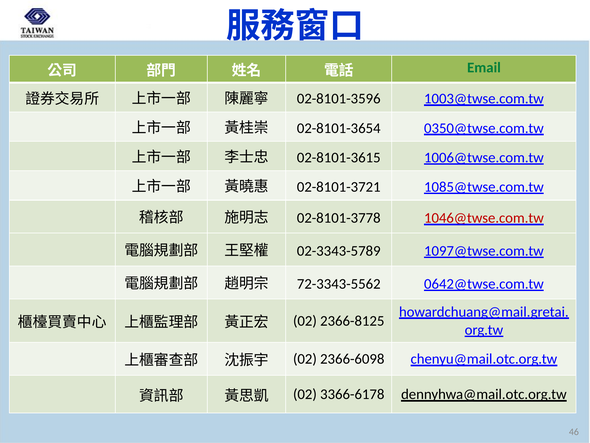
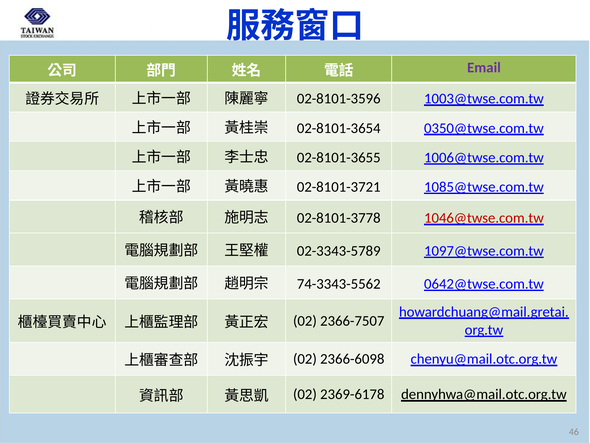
Email colour: green -> purple (484, 67)
02-8101-3615: 02-8101-3615 -> 02-8101-3655 (339, 157)
72-3343-5562: 72-3343-5562 -> 74-3343-5562 (339, 284)
2366-8125: 2366-8125 -> 2366-7507 (352, 320)
3366-6178: 3366-6178 -> 2369-6178 (352, 394)
